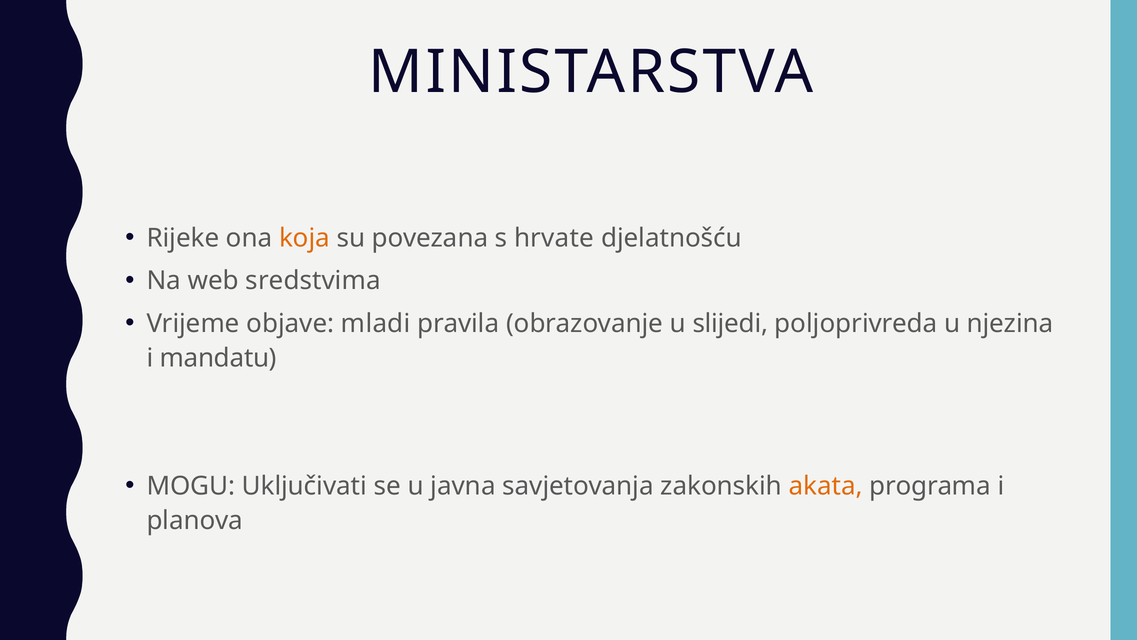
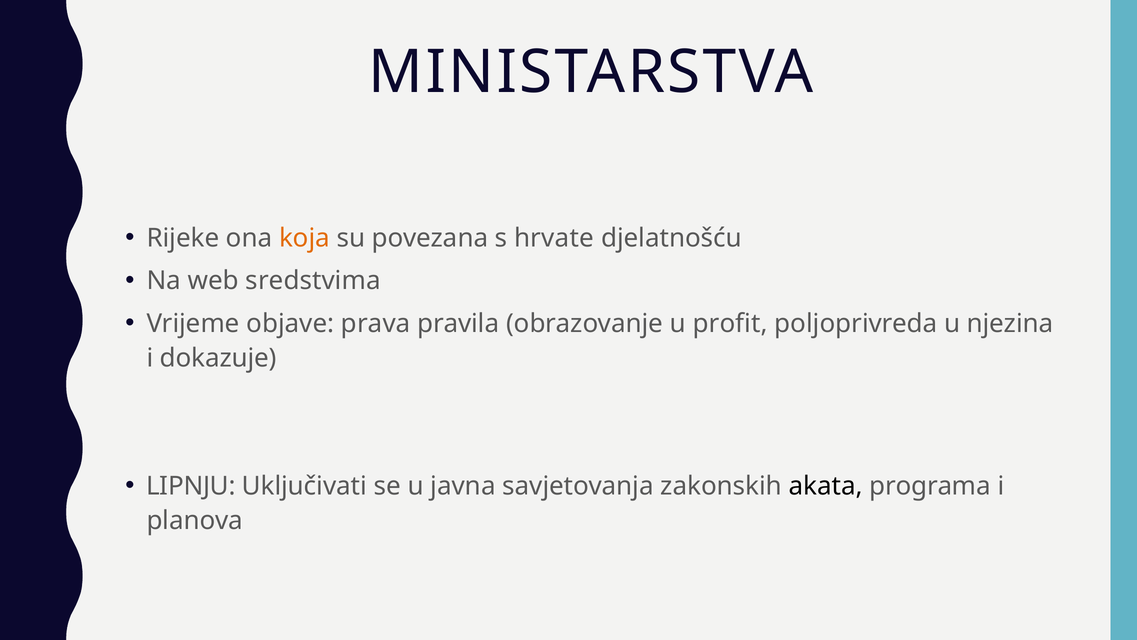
mladi: mladi -> prava (376, 323)
slijedi: slijedi -> profit (730, 323)
mandatu: mandatu -> dokazuje (218, 358)
MOGU: MOGU -> LIPNJU (191, 486)
akata colour: orange -> black (826, 486)
